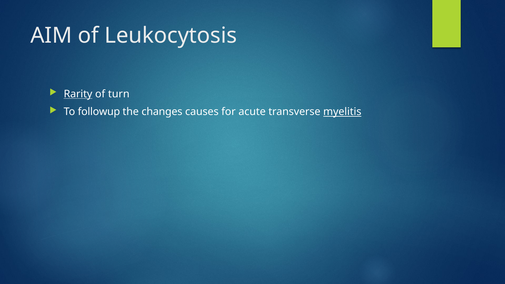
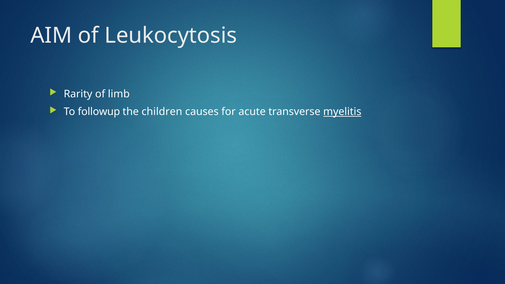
Rarity underline: present -> none (78, 94)
turn: turn -> limb (119, 94)
changes: changes -> children (162, 112)
